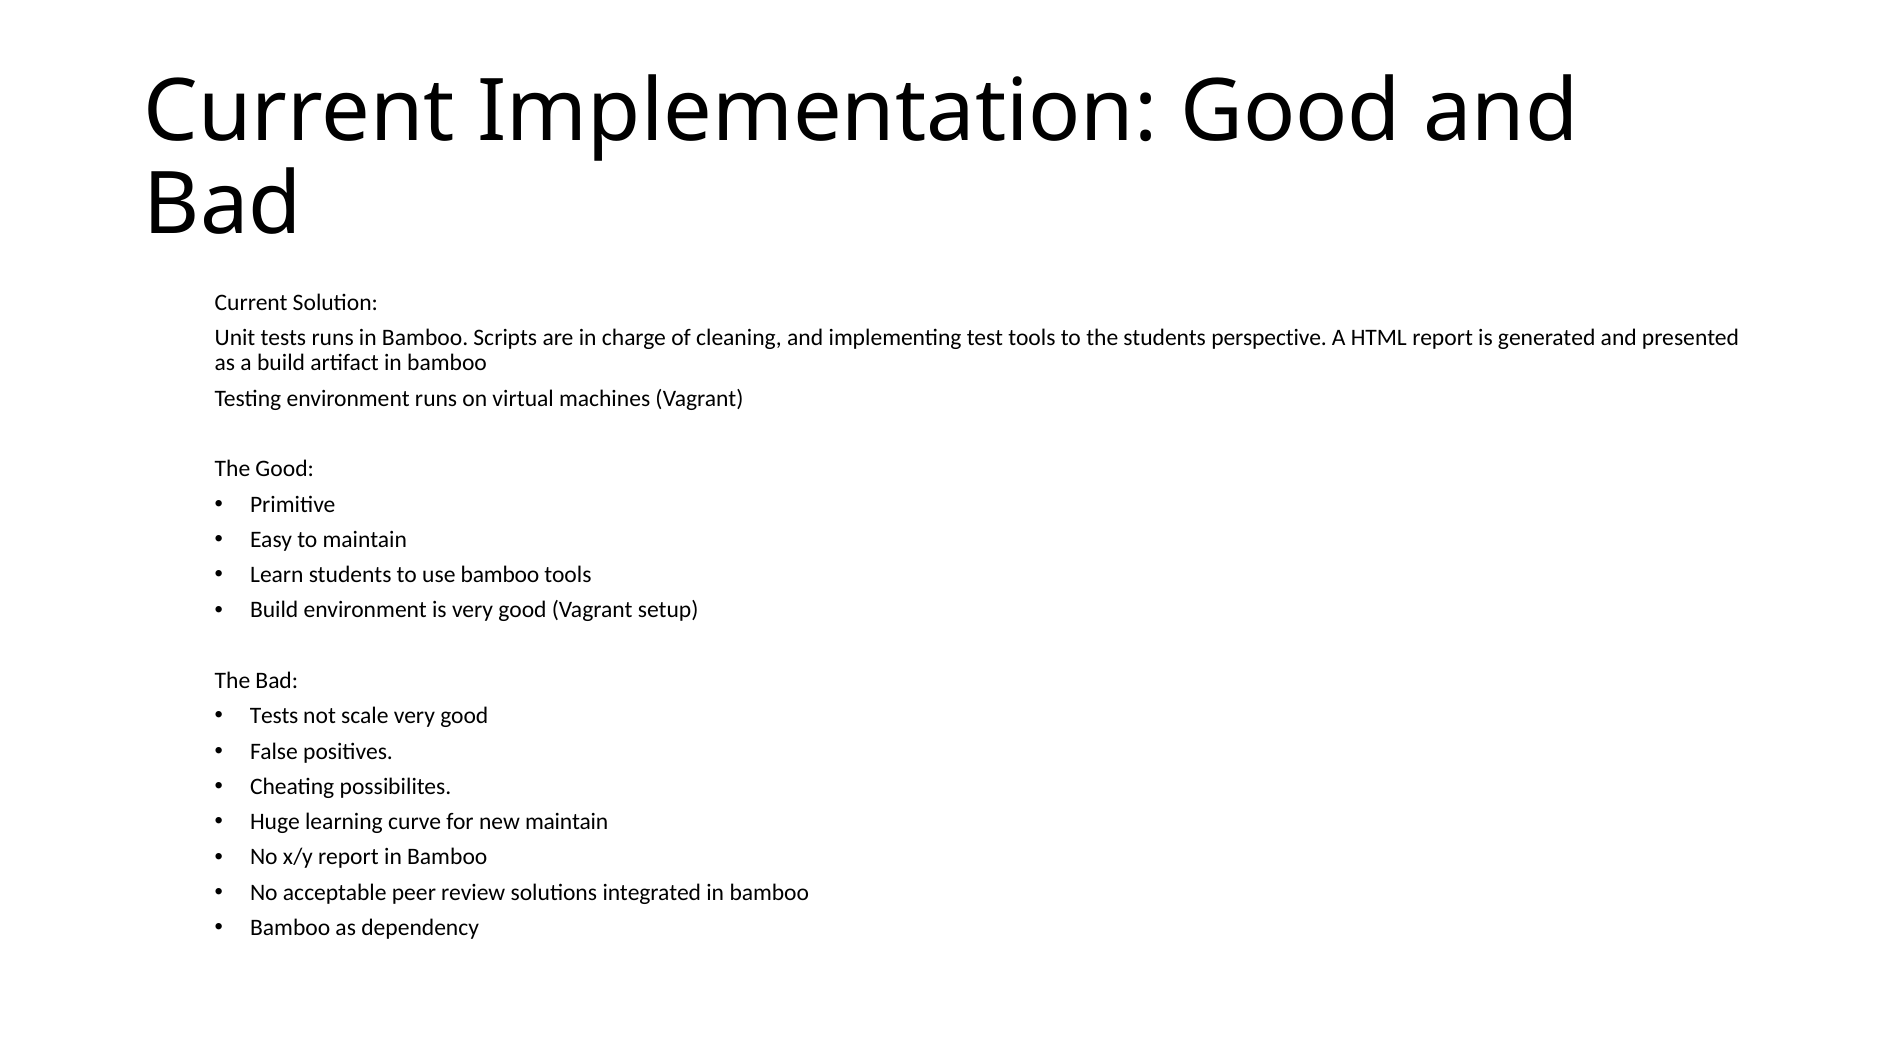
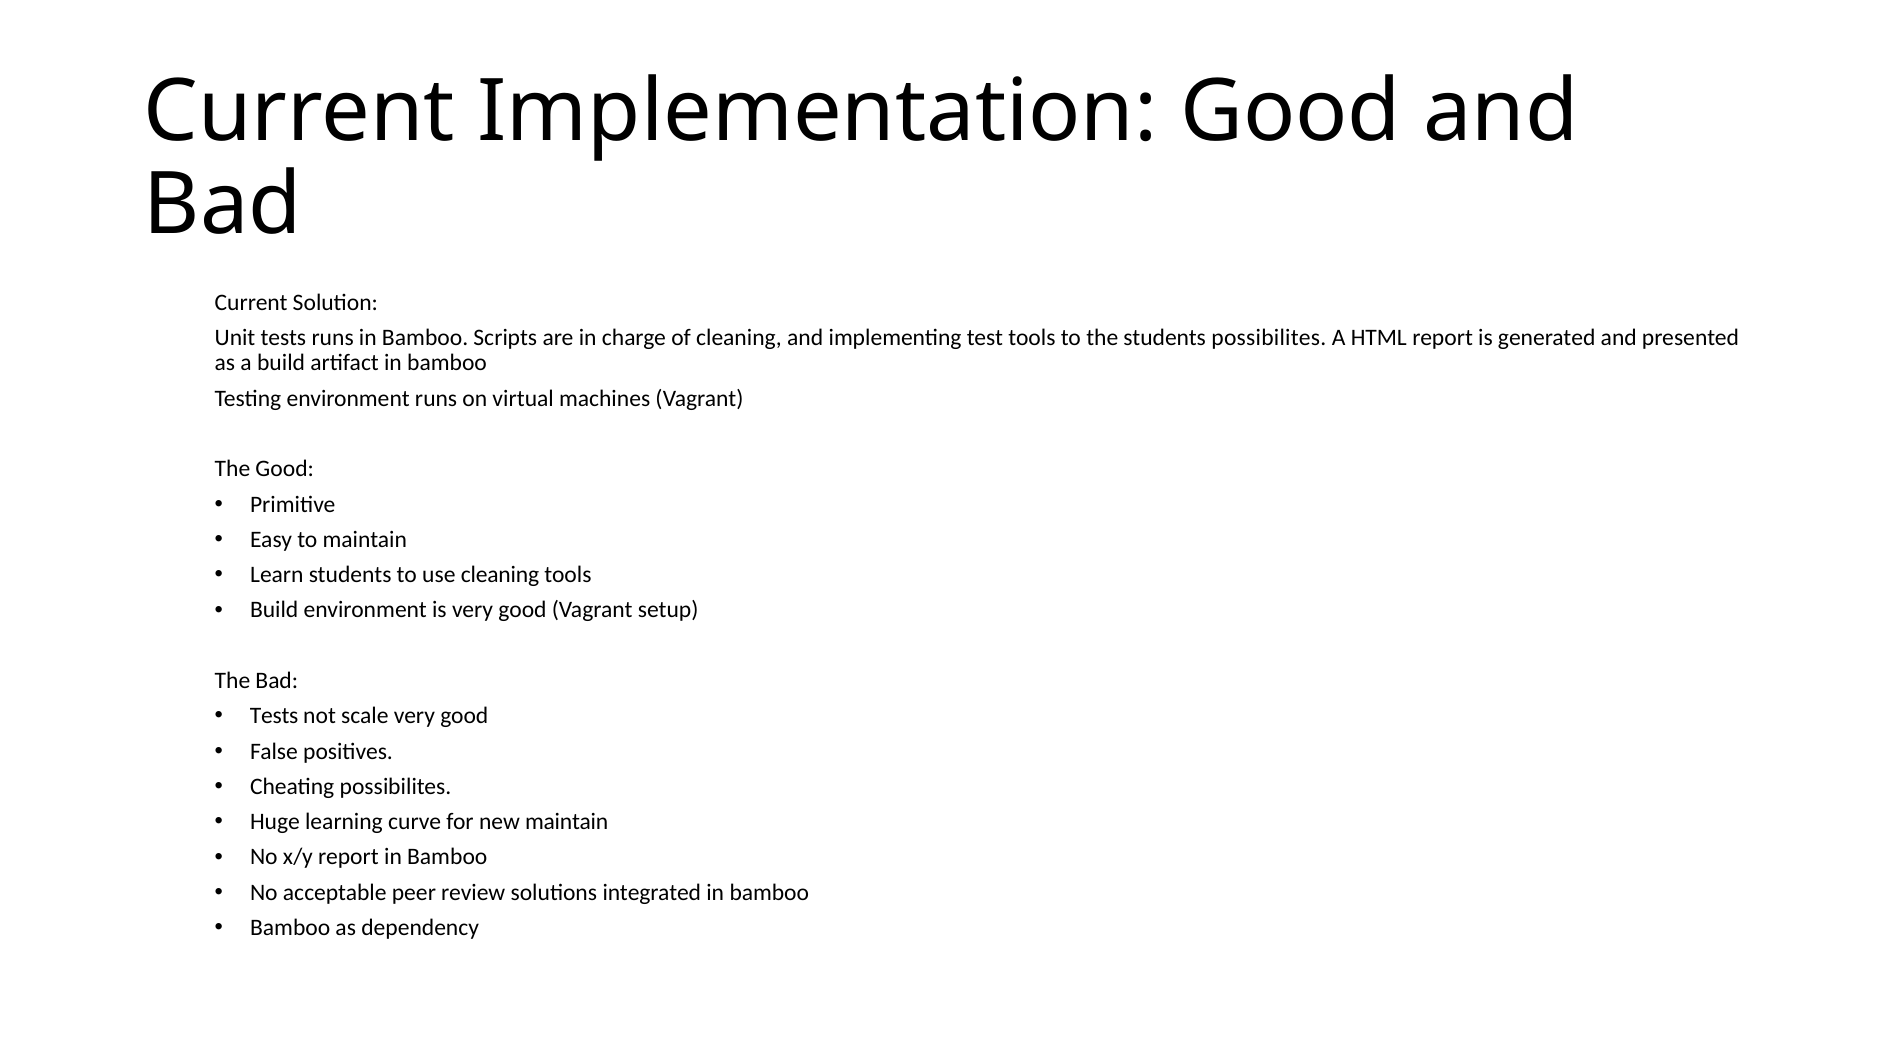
students perspective: perspective -> possibilites (1269, 338)
use bamboo: bamboo -> cleaning (500, 575)
